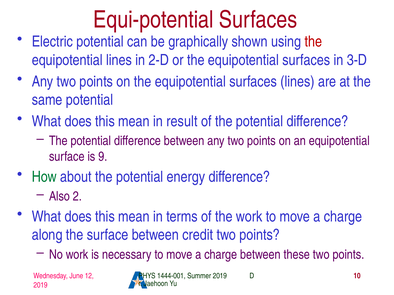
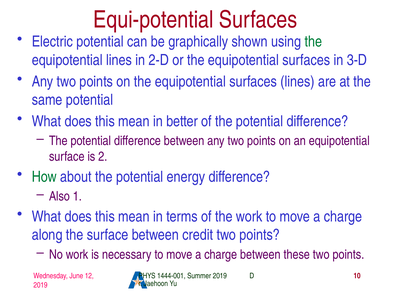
the colour: red -> green (313, 42)
result: result -> better (182, 121)
9: 9 -> 2 (103, 157)
2: 2 -> 1 (77, 197)
